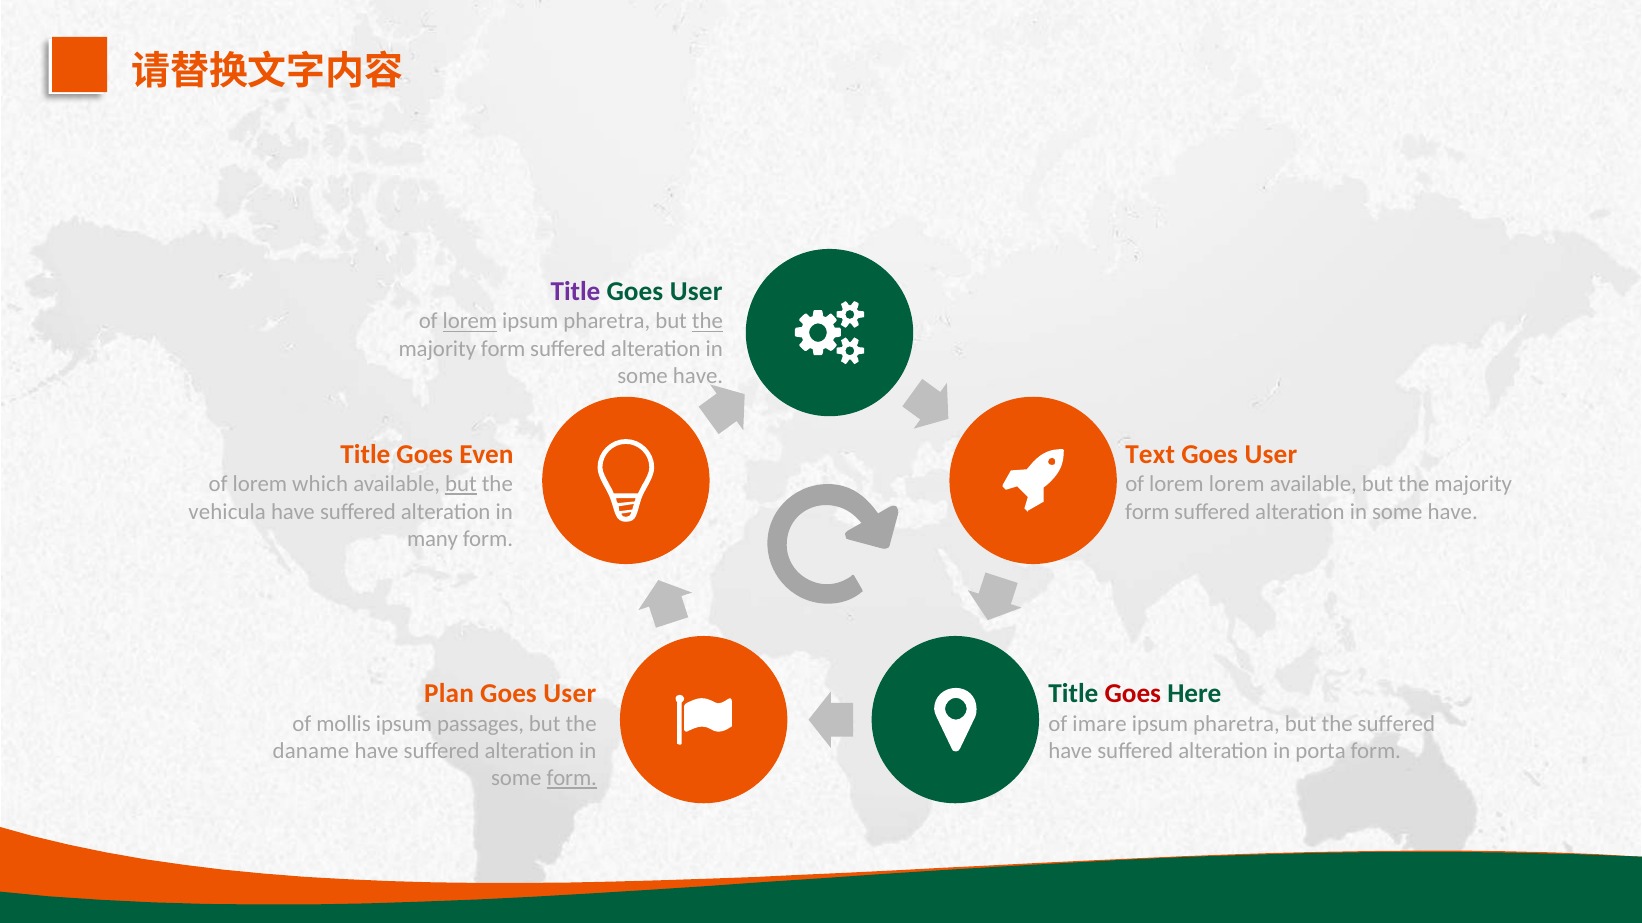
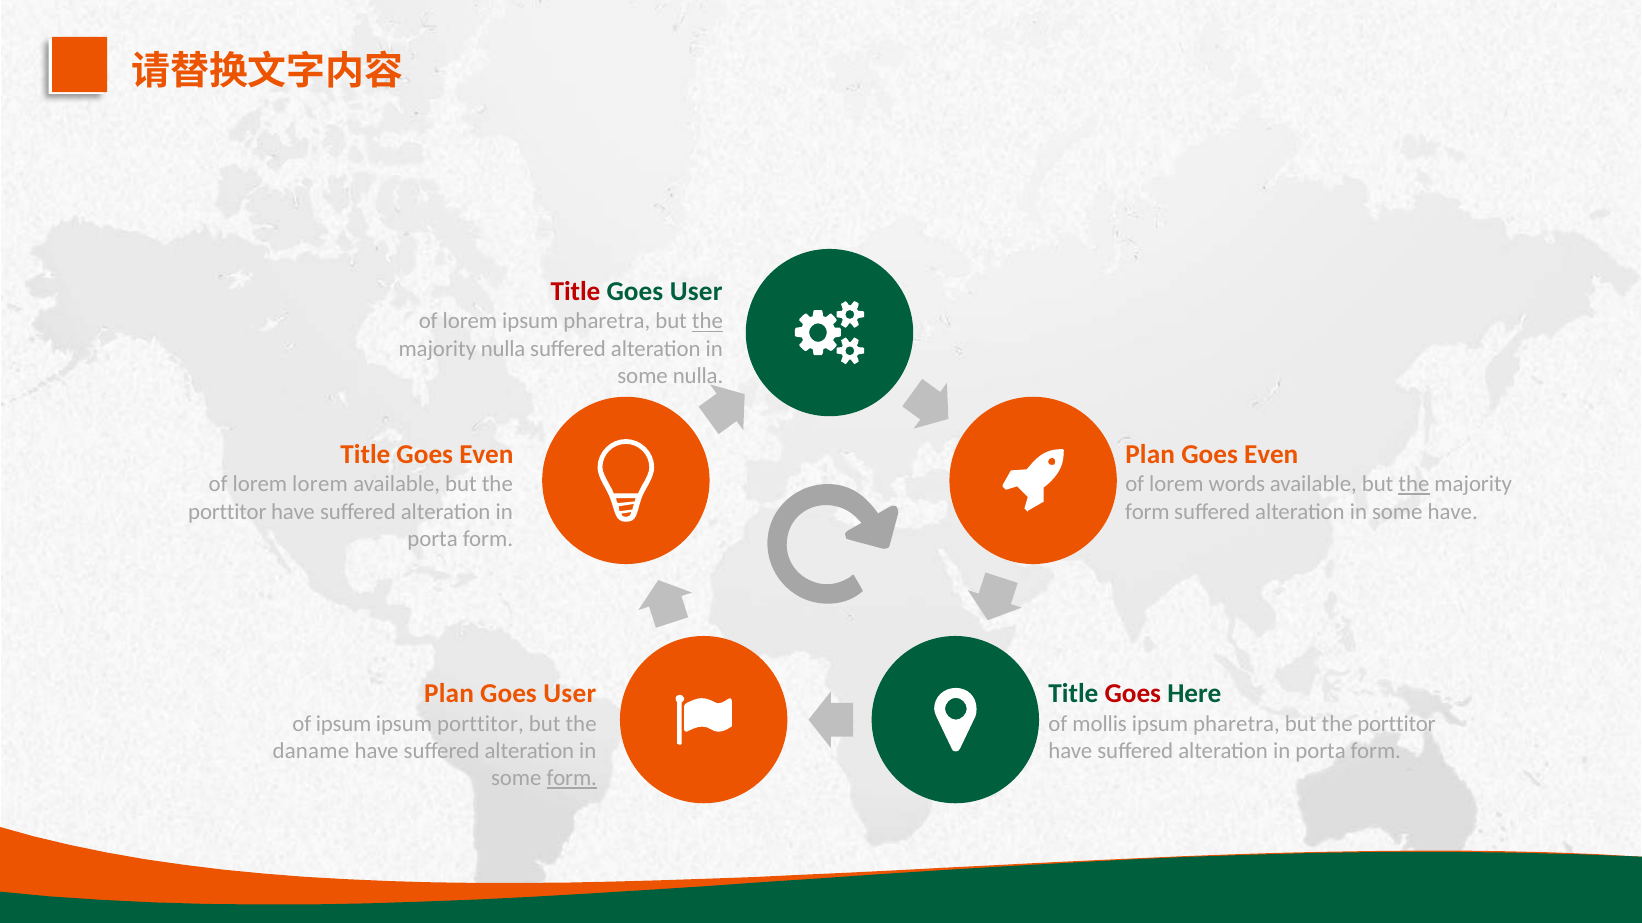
Title colour: purple -> red (575, 292)
lorem underline: present -> none (470, 322)
form: form -> nulla (503, 349)
have: have -> nulla (698, 376)
Text: Text -> Plan (1150, 455)
User: User -> Even (1271, 455)
lorem which: which -> lorem (320, 485)
but underline: present -> none (461, 485)
lorem lorem: lorem -> words (1237, 485)
the underline: none -> present (1414, 485)
vehicula: vehicula -> porttitor (227, 512)
many: many -> porta (433, 539)
of mollis: mollis -> ipsum (344, 724)
ipsum passages: passages -> porttitor (480, 724)
imare: imare -> mollis (1100, 724)
suffered: suffered -> porttitor (1397, 724)
